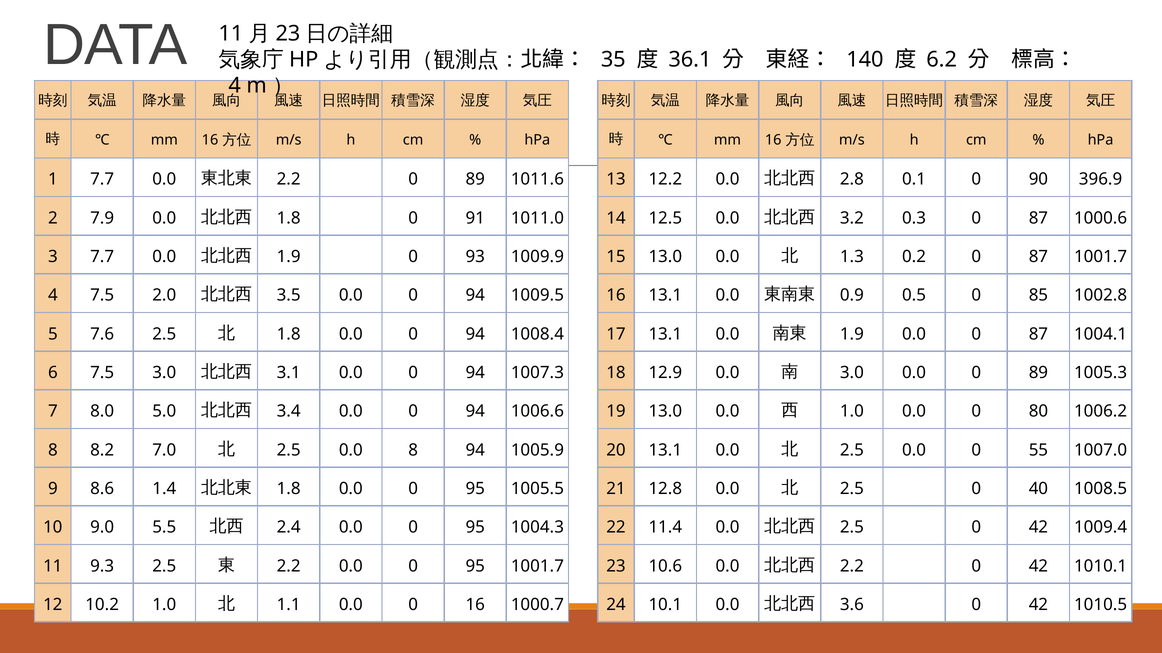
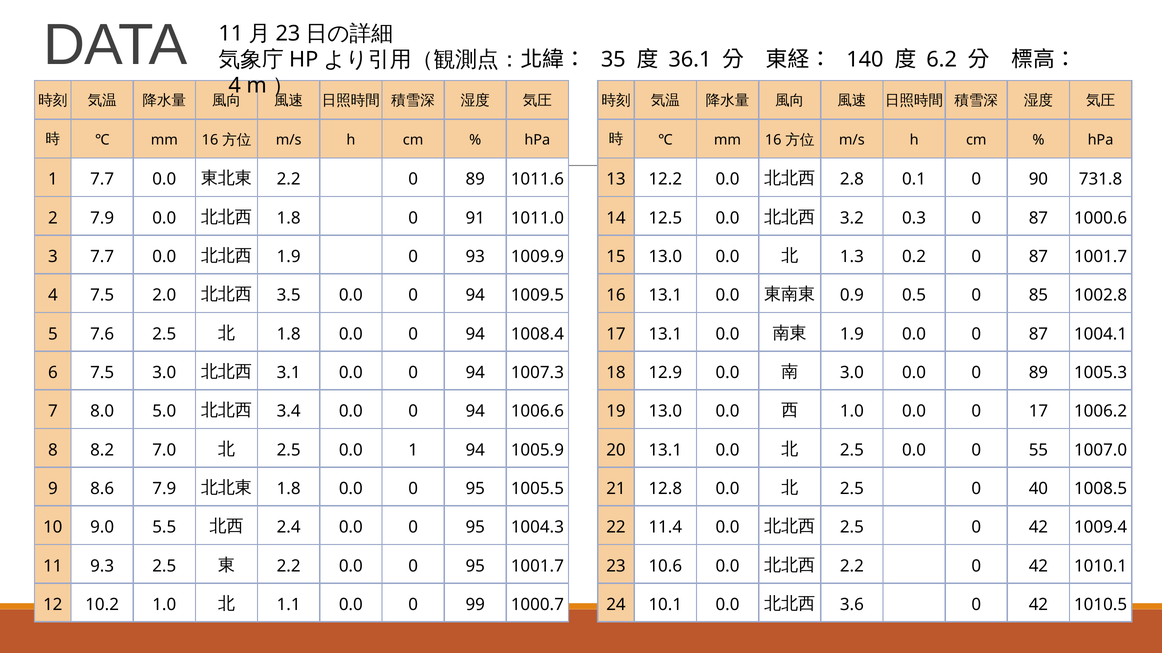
396.9: 396.9 -> 731.8 (1101, 179)
0 80: 80 -> 17 (1038, 412)
0.0 8: 8 -> 1 (413, 450)
8.6 1.4: 1.4 -> 7.9 (164, 489)
0 16: 16 -> 99 (475, 605)
